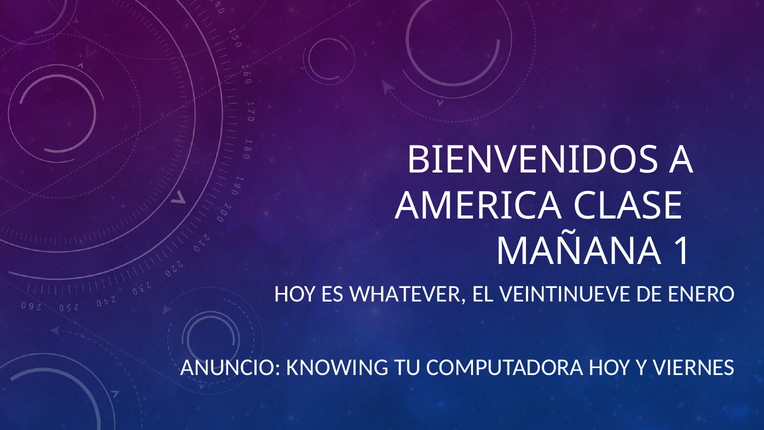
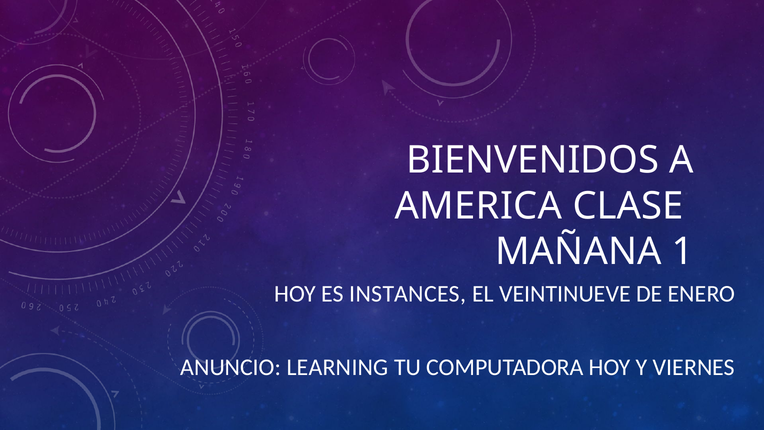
WHATEVER: WHATEVER -> INSTANCES (408, 294)
KNOWING: KNOWING -> LEARNING (338, 367)
